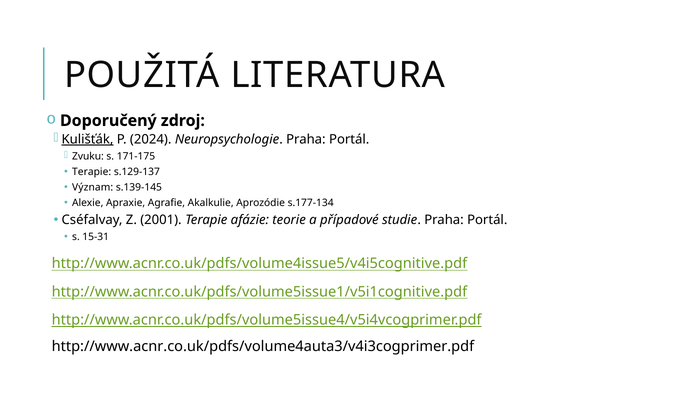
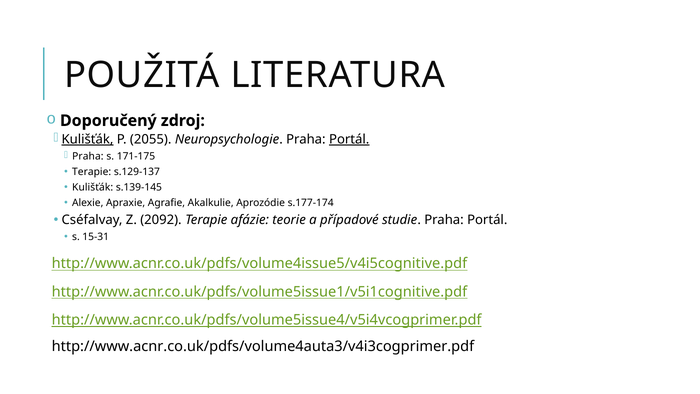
2024: 2024 -> 2055 (151, 139)
Portál underline: none -> present (349, 139)
Zvuku: Zvuku -> Praha (88, 156)
Význam: Význam -> Kulišťák (93, 187)
s.177-134: s.177-134 -> s.177-174 (311, 203)
2001: 2001 -> 2092 (161, 220)
